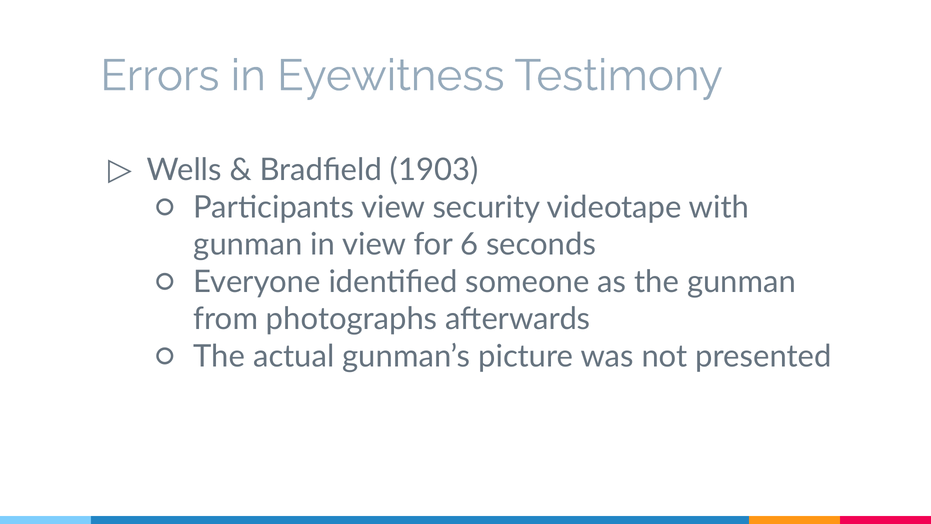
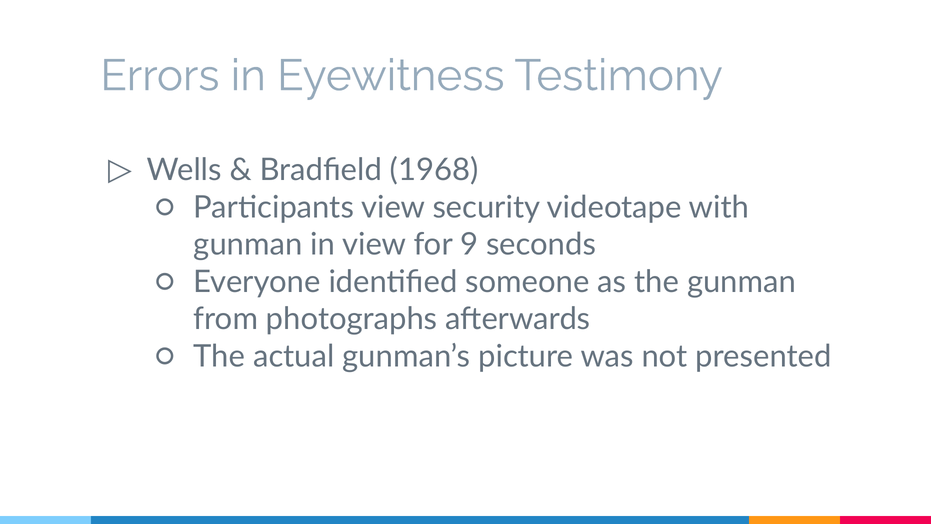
1903: 1903 -> 1968 (434, 170)
6: 6 -> 9 (469, 244)
